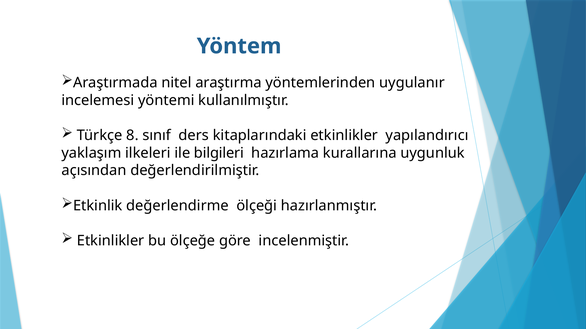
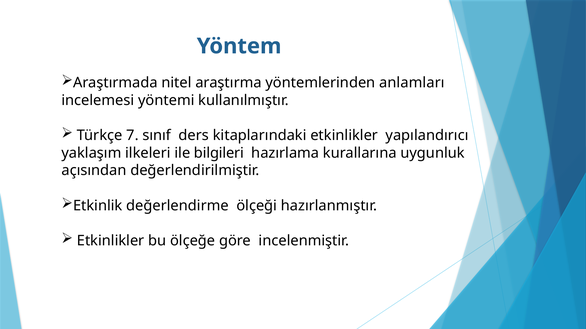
uygulanır: uygulanır -> anlamları (412, 83)
8: 8 -> 7 (132, 136)
